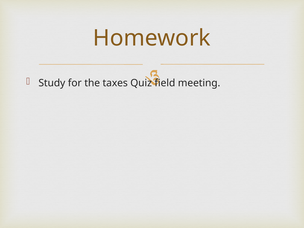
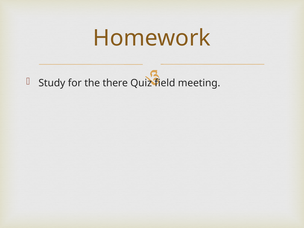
taxes: taxes -> there (115, 83)
